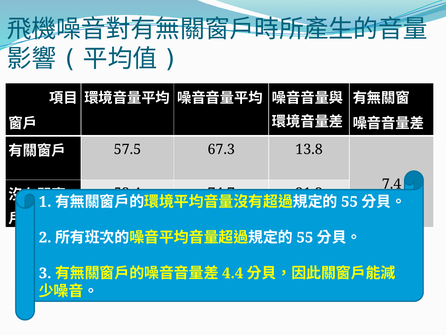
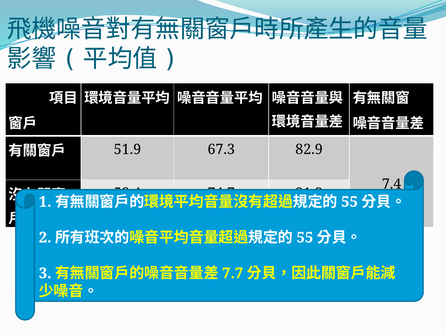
57.5: 57.5 -> 51.9 (127, 149)
13.8: 13.8 -> 82.9 (309, 149)
4.4: 4.4 -> 7.7 (233, 273)
